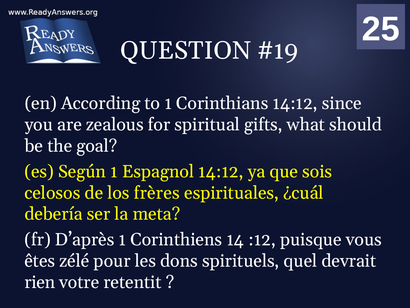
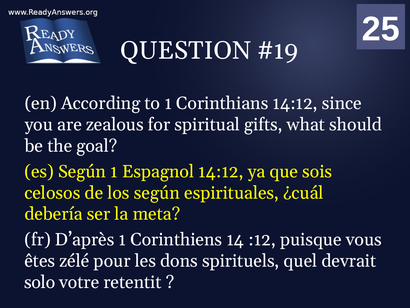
los frères: frères -> según (157, 193)
rien: rien -> solo (40, 282)
